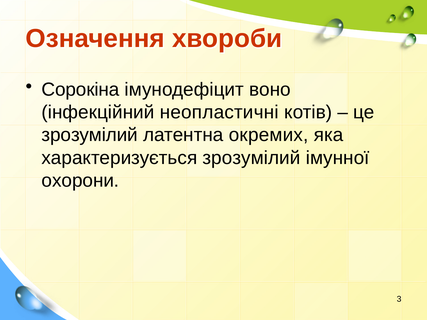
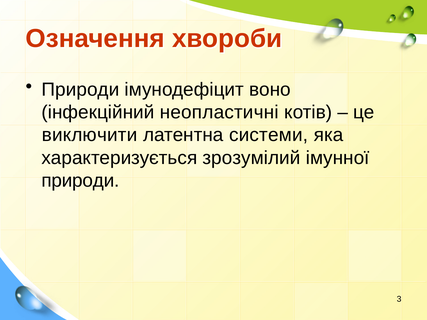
Сорокіна: Сорокіна -> Природи (80, 90)
зрозумілий: зрозумілий -> виключити (90, 135)
окремих: окремих -> системи (269, 135)
охорони: охорони -> природи (80, 181)
